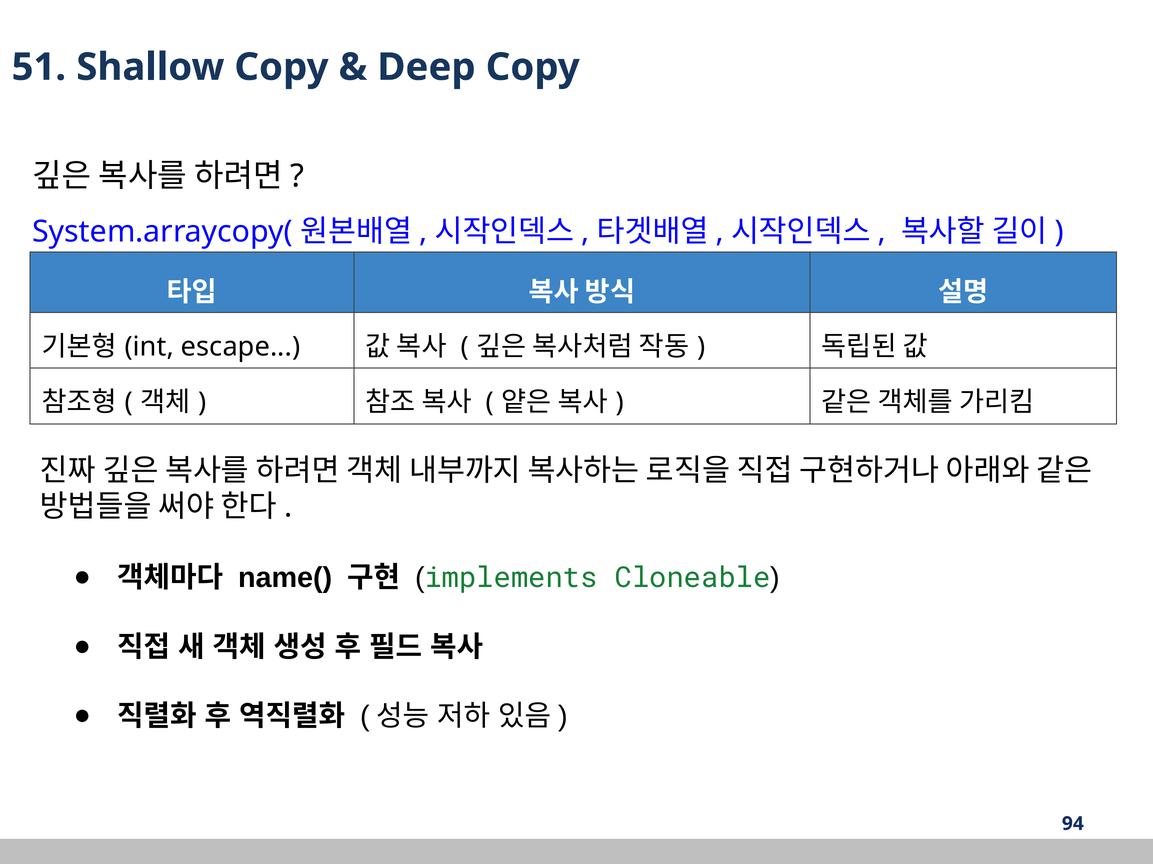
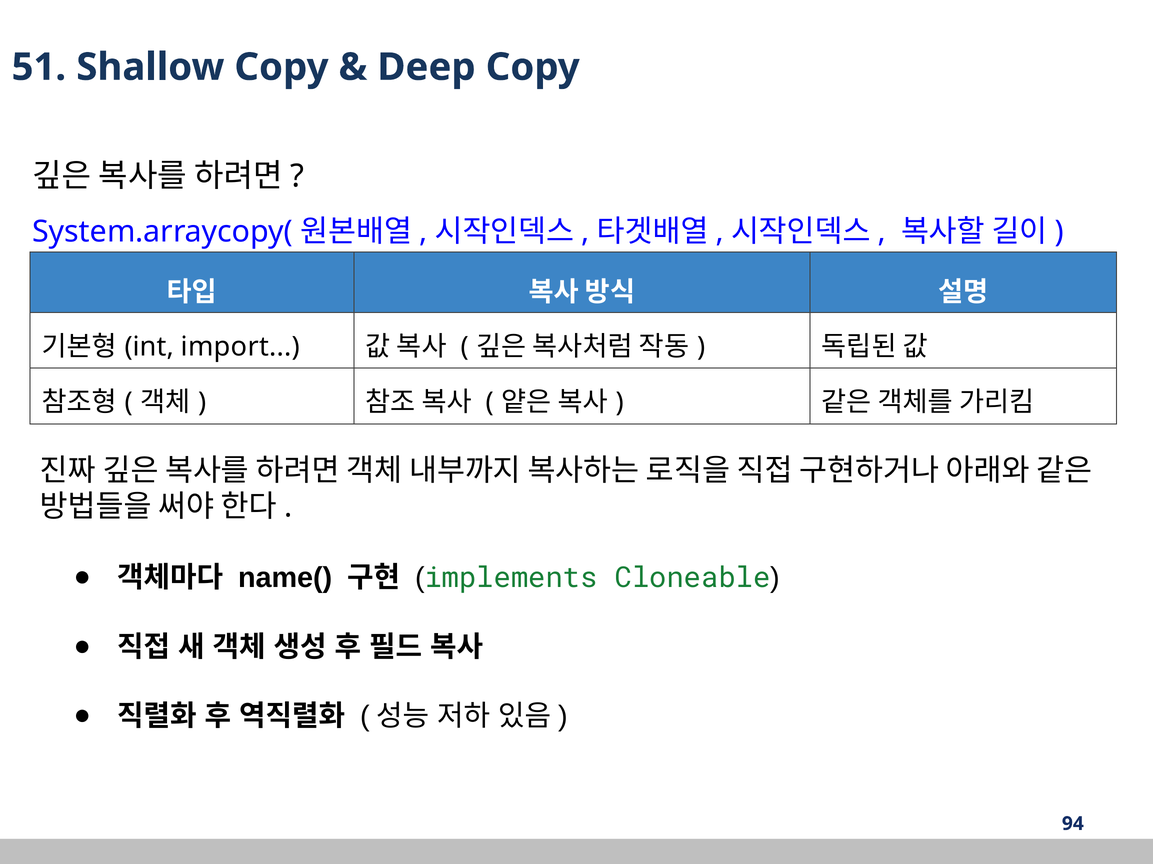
escape: escape -> import (240, 347)
